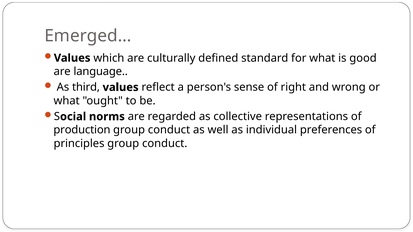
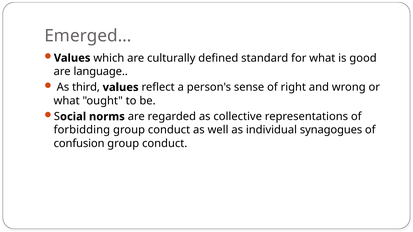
production: production -> forbidding (82, 130)
preferences: preferences -> synagogues (331, 130)
principles: principles -> confusion (79, 144)
